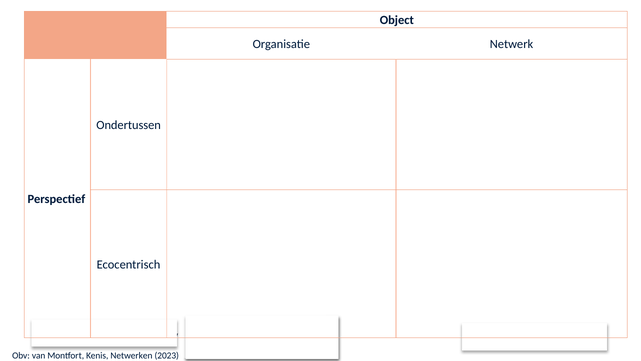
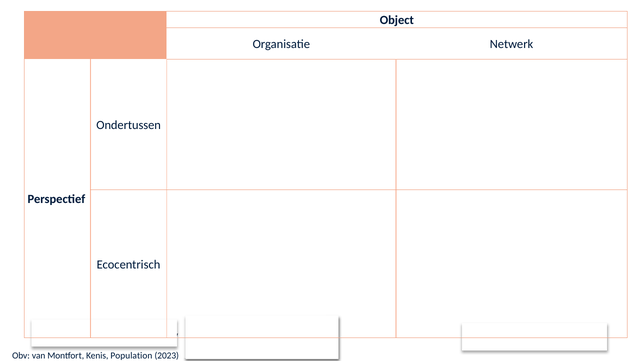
Netwerken: Netwerken -> Population (131, 355)
